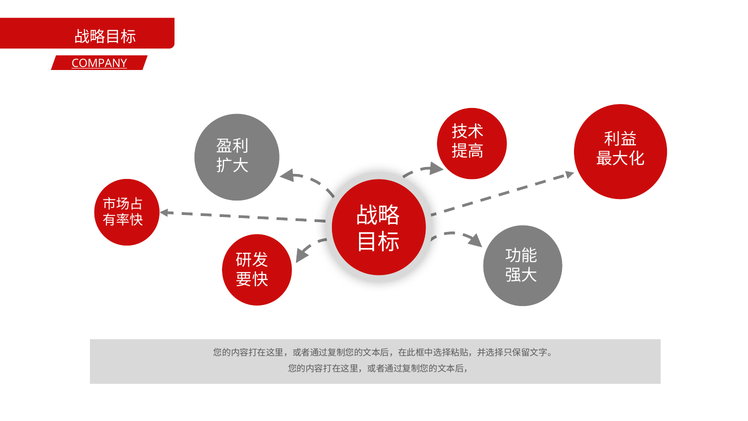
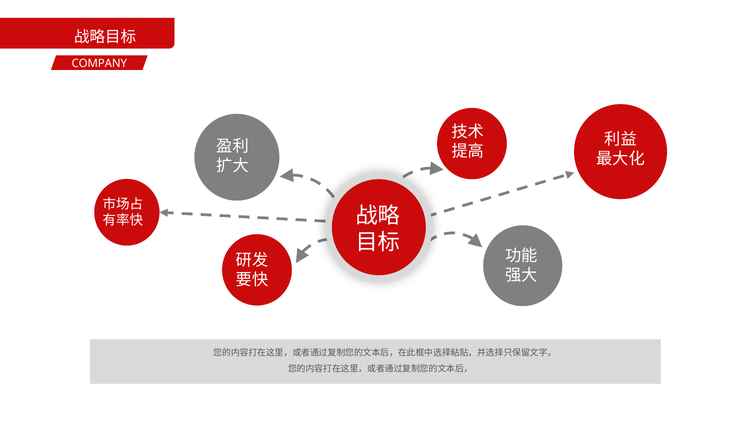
COMPANY underline: present -> none (99, 63)
